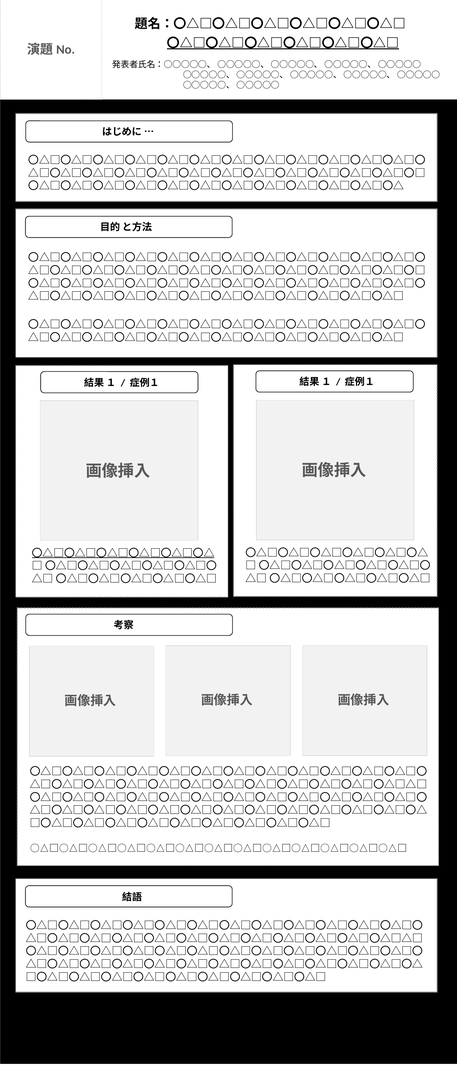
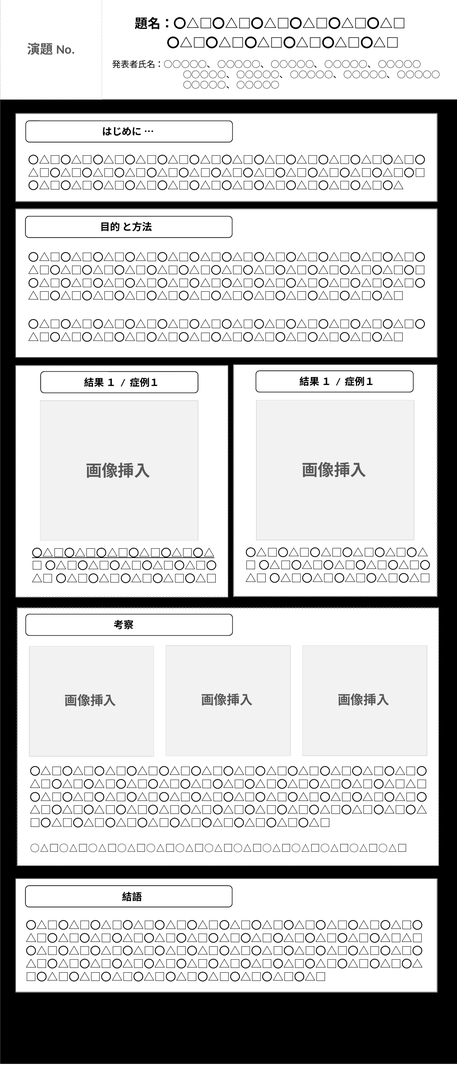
〇△□〇△□〇△□〇△□〇△□〇△□ underline: present -> none (283, 43)
